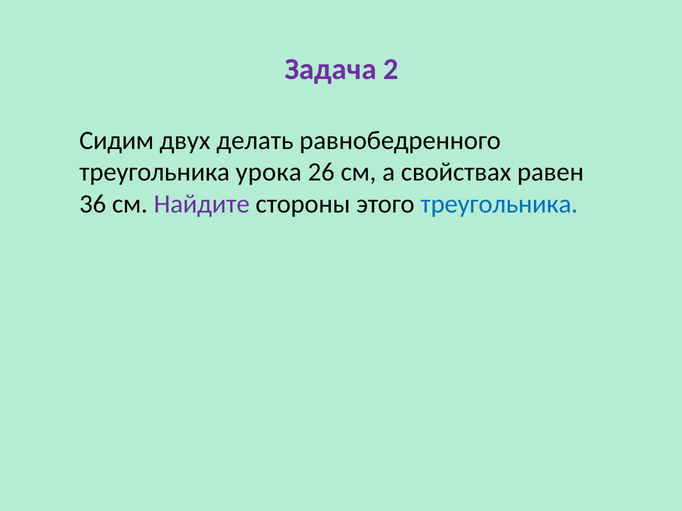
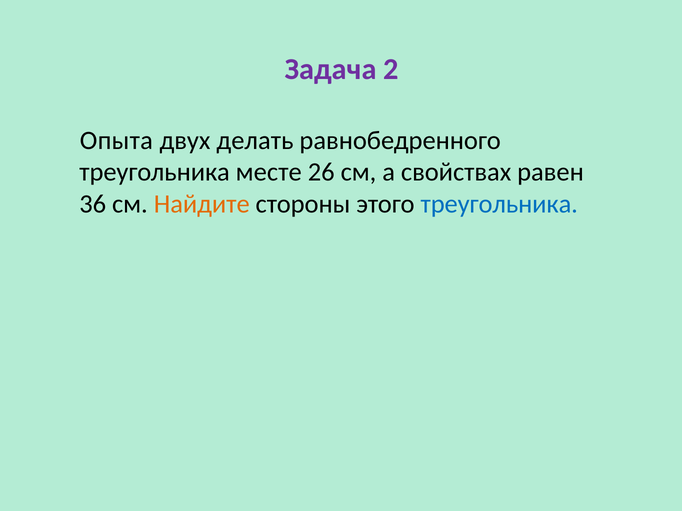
Сидим: Сидим -> Опыта (116, 140)
урока: урока -> месте (269, 172)
Найдите colour: purple -> orange (202, 204)
